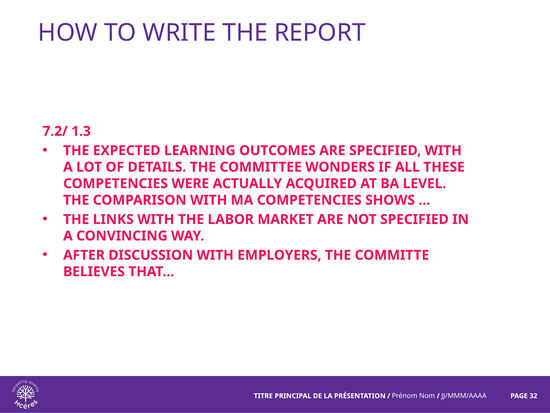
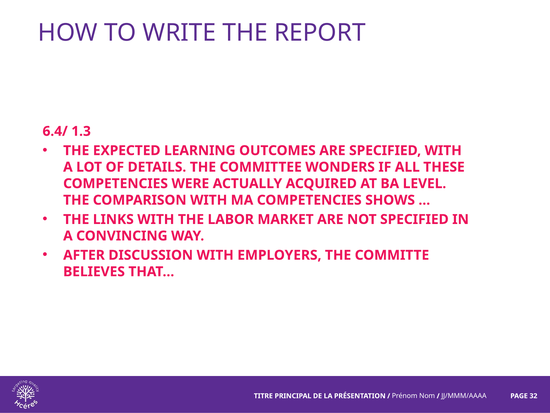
7.2/: 7.2/ -> 6.4/ (55, 131)
